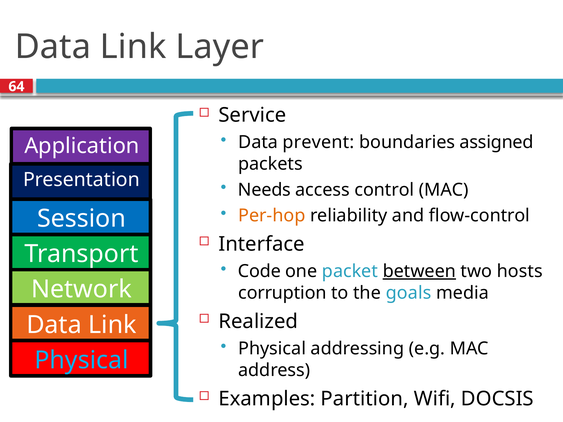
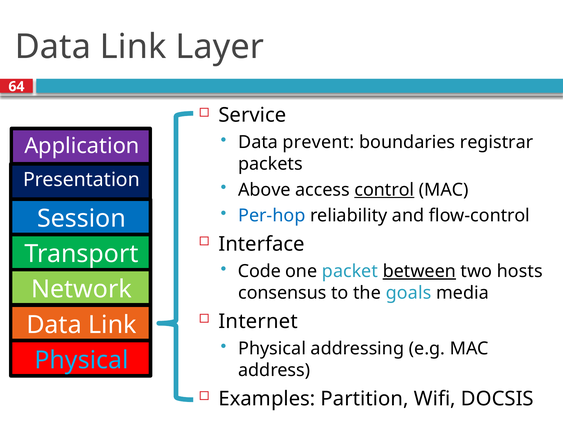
assigned: assigned -> registrar (497, 142)
Needs: Needs -> Above (264, 190)
control underline: none -> present (384, 190)
Per-hop colour: orange -> blue (272, 216)
corruption: corruption -> consensus (282, 293)
Realized: Realized -> Internet (258, 322)
